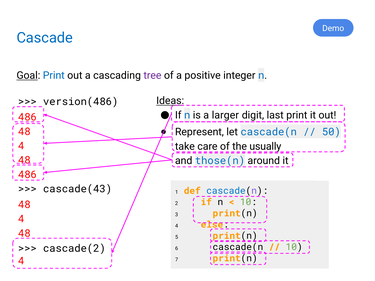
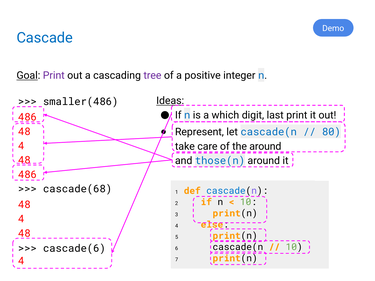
Print colour: blue -> purple (54, 76)
version(486: version(486 -> smaller(486 (81, 102)
larger: larger -> which (225, 115)
50: 50 -> 80 (331, 132)
the usually: usually -> around (265, 147)
cascade(43: cascade(43 -> cascade(68 (78, 189)
cascade(2: cascade(2 -> cascade(6 (74, 249)
